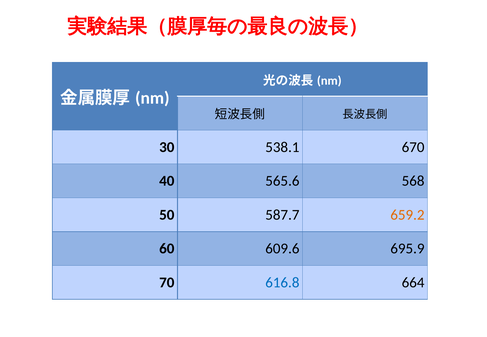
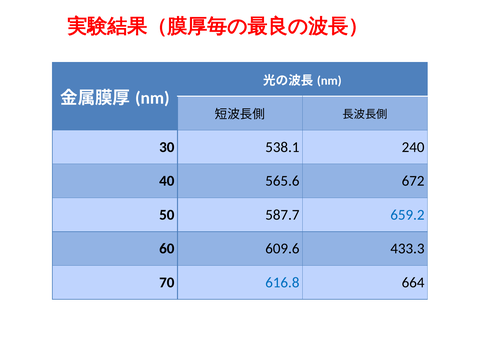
670: 670 -> 240 (413, 147)
568: 568 -> 672 (413, 181)
659.2 colour: orange -> blue (407, 215)
695.9: 695.9 -> 433.3 (407, 249)
